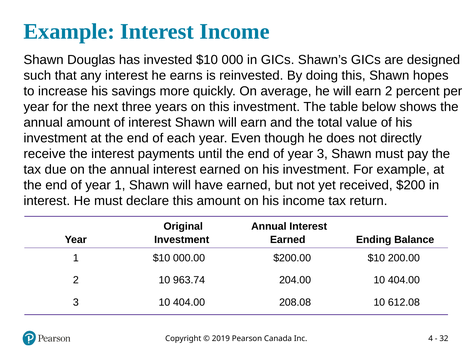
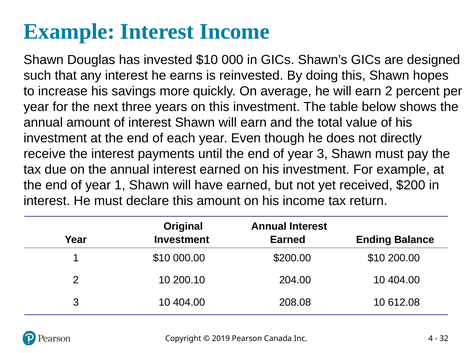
963.74: 963.74 -> 200.10 (189, 280)
